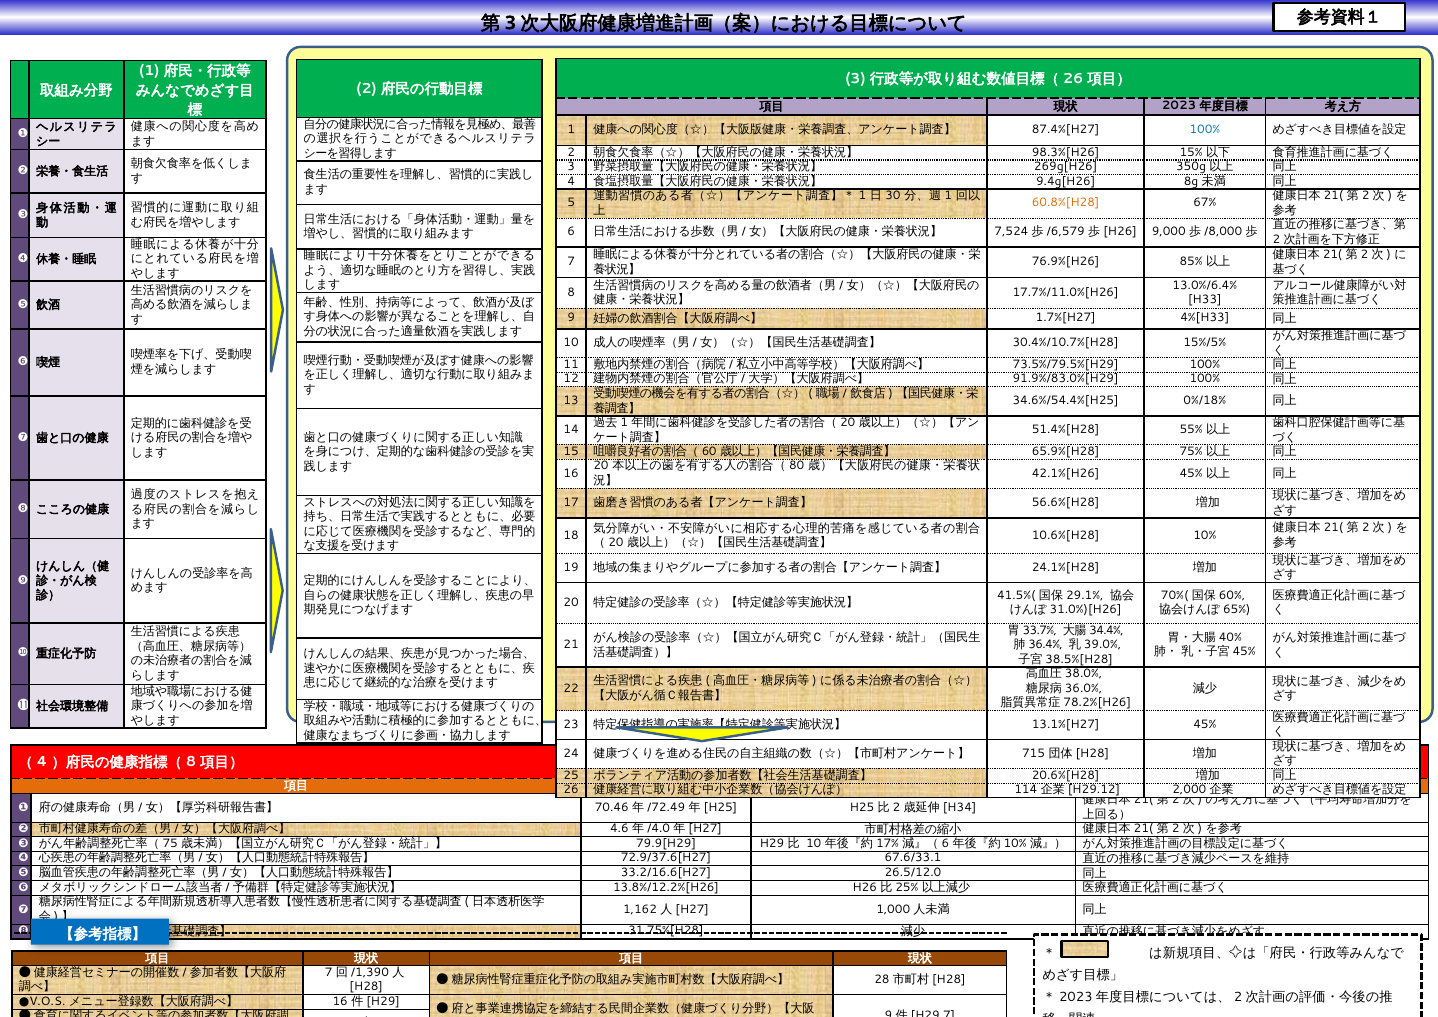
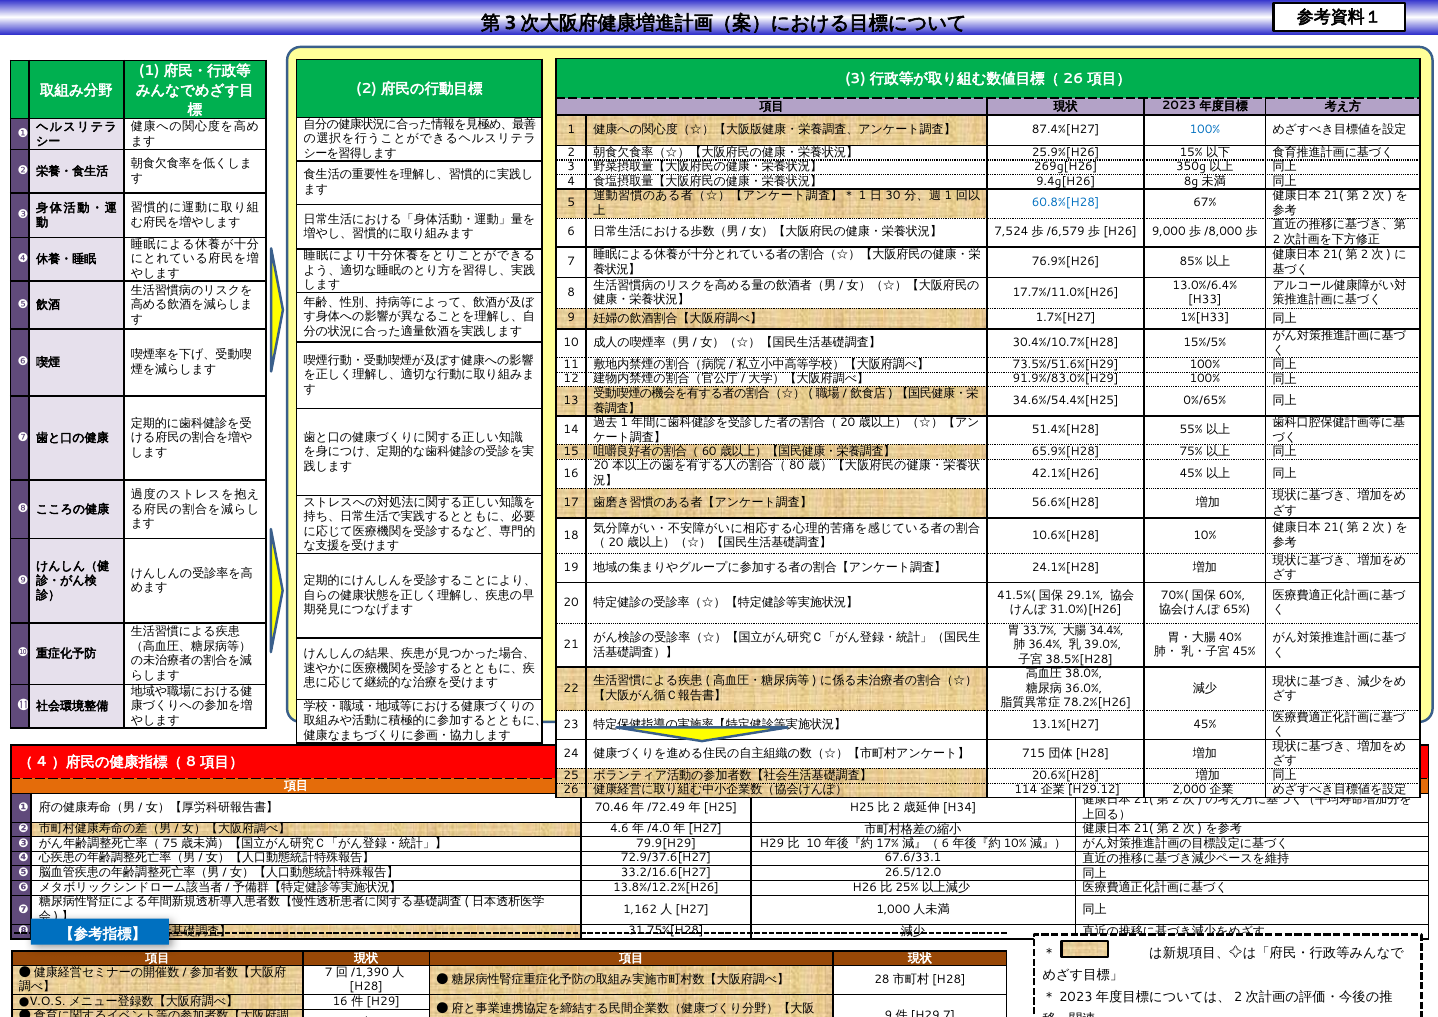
98.3%[H26: 98.3%[H26 -> 25.9%[H26 (1066, 152)
60.8%[H28 colour: orange -> blue (1066, 203)
4%[H33: 4%[H33 -> 1%[H33 (1205, 318)
73.5%/79.5%[H29: 73.5%/79.5%[H29 -> 73.5%/51.6%[H29 (1066, 364)
0%/18%: 0%/18% -> 0%/65% (1205, 401)
